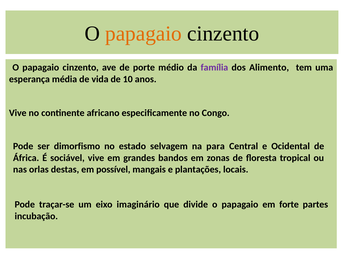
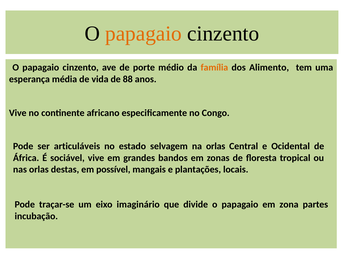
família colour: purple -> orange (214, 67)
10: 10 -> 88 (128, 79)
dimorfismo: dimorfismo -> articuláveis (77, 146)
na para: para -> orlas (216, 146)
forte: forte -> zona (289, 204)
